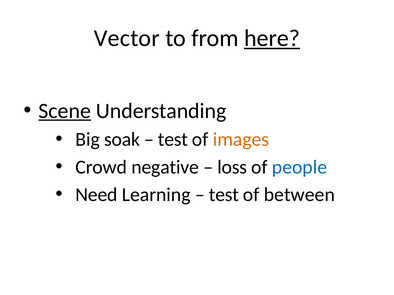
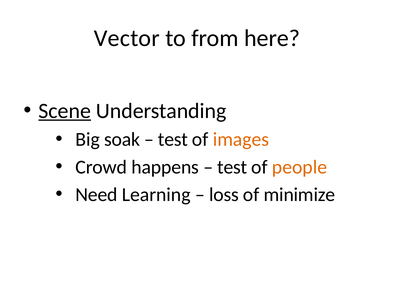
here underline: present -> none (272, 38)
negative: negative -> happens (165, 167)
loss: loss -> test (232, 167)
people colour: blue -> orange (300, 167)
test: test -> loss (224, 195)
between: between -> minimize (299, 195)
